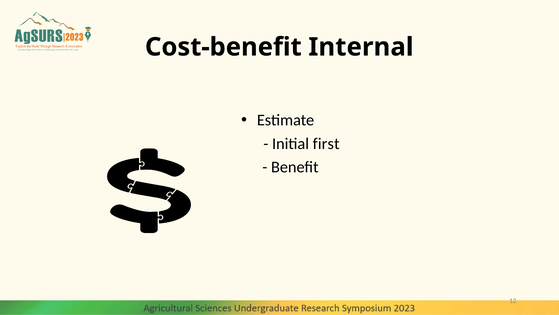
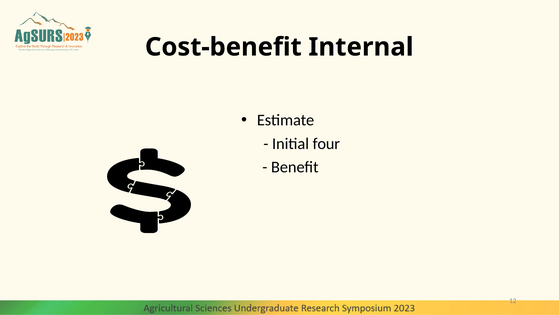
first: first -> four (326, 143)
